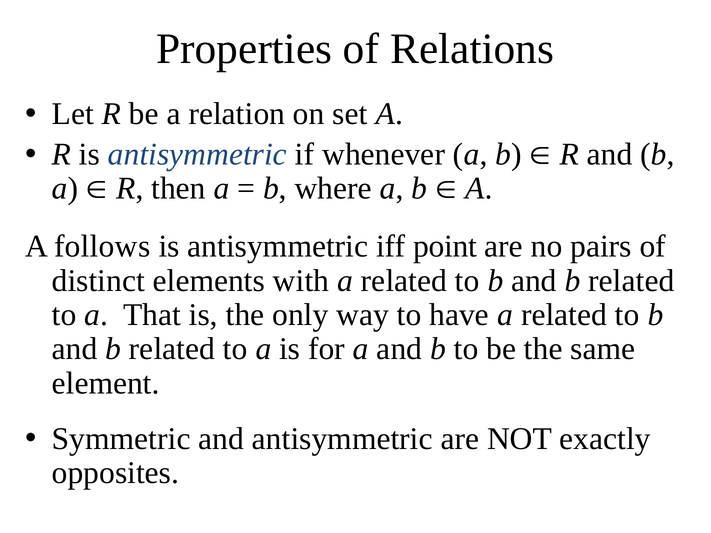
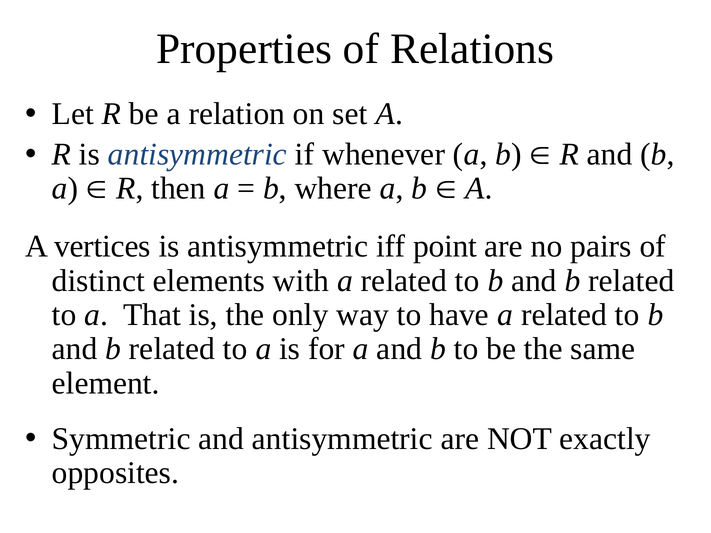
follows: follows -> vertices (102, 247)
